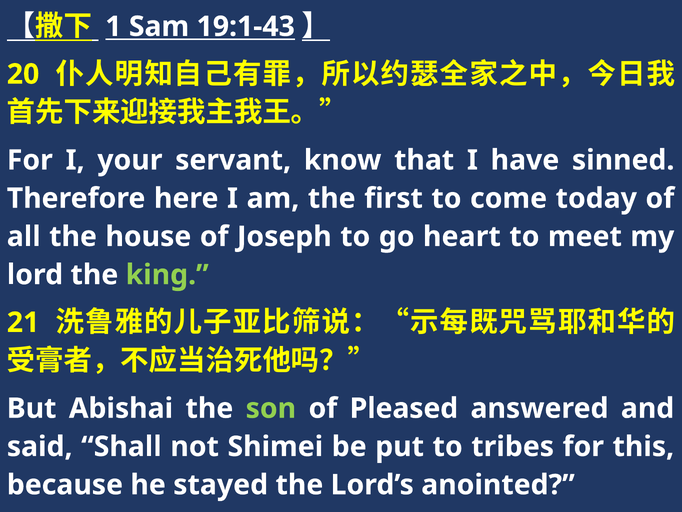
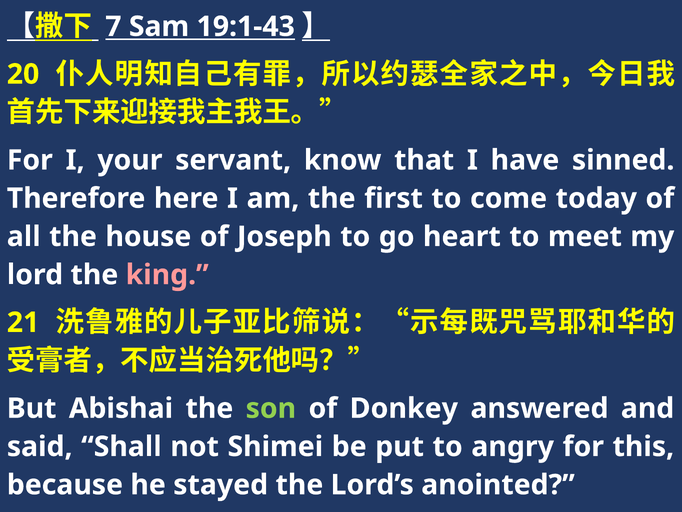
1: 1 -> 7 (113, 27)
king colour: light green -> pink (167, 275)
Pleased: Pleased -> Donkey (404, 408)
tribes: tribes -> angry (513, 446)
